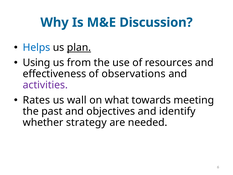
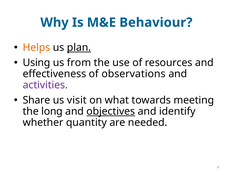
Discussion: Discussion -> Behaviour (156, 22)
Helps colour: blue -> orange (36, 47)
Rates: Rates -> Share (37, 100)
wall: wall -> visit (77, 100)
past: past -> long (52, 111)
objectives underline: none -> present (111, 111)
strategy: strategy -> quantity (86, 122)
